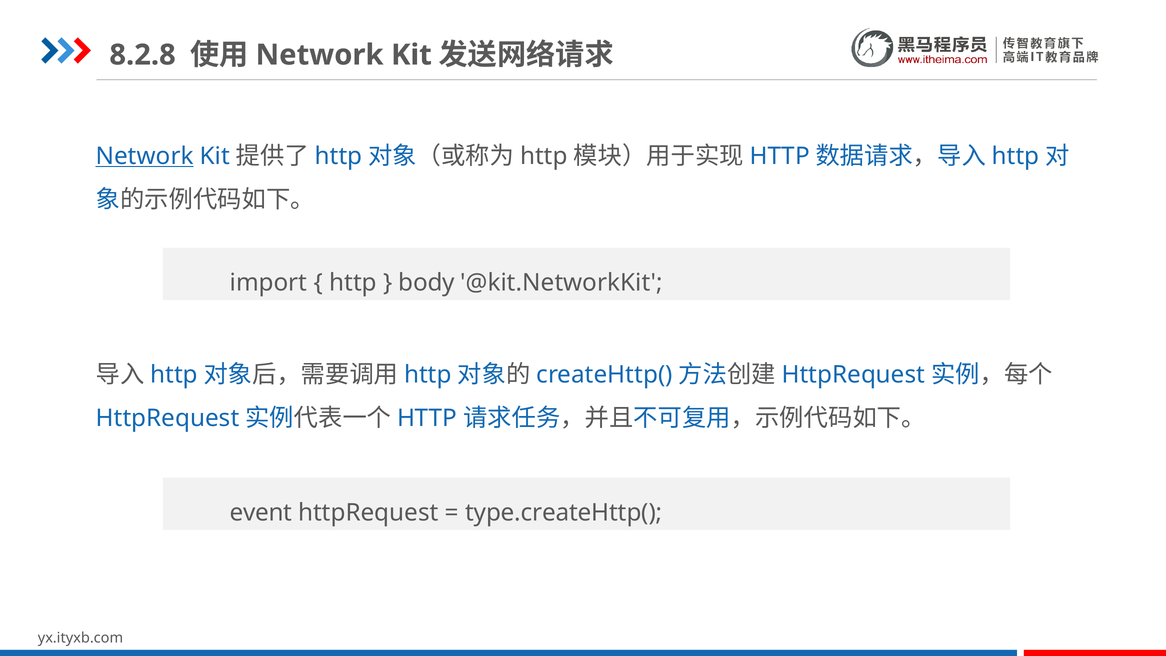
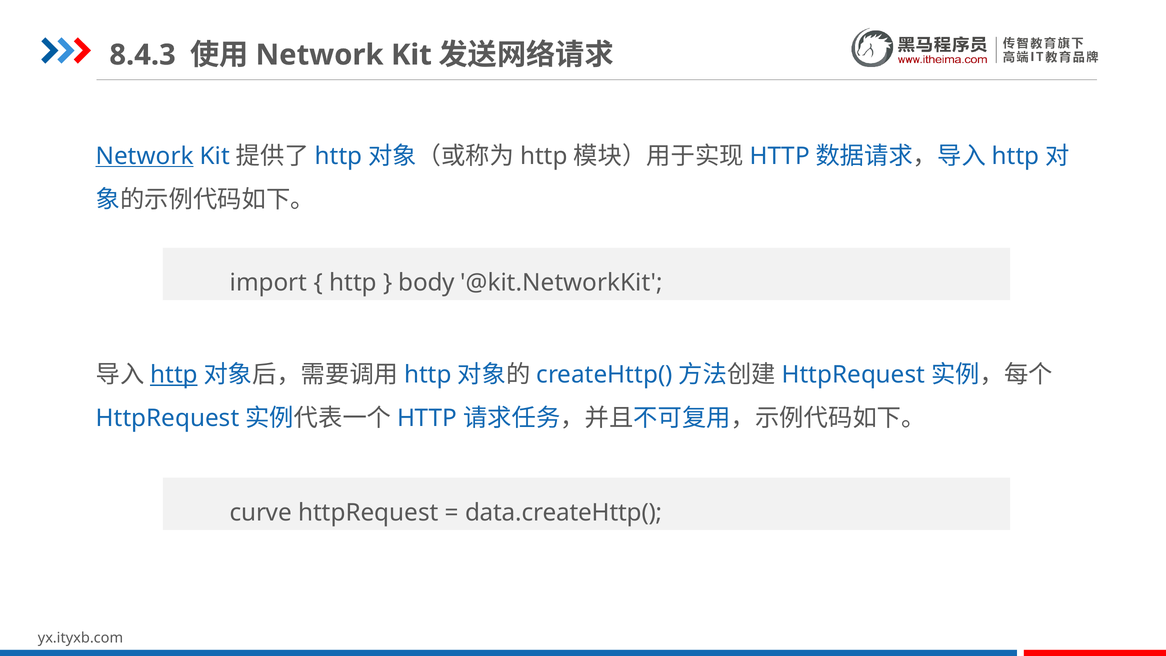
8.2.8: 8.2.8 -> 8.4.3 (143, 55)
http underline: none -> present (174, 375)
event: event -> curve (261, 513)
type.createHttp(: type.createHttp( -> data.createHttp( (564, 513)
